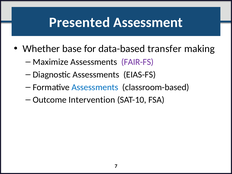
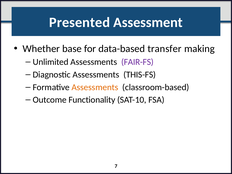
Maximize: Maximize -> Unlimited (51, 62)
EIAS-FS: EIAS-FS -> THIS-FS (140, 75)
Assessments colour: blue -> orange (95, 87)
Intervention: Intervention -> Functionality (92, 100)
